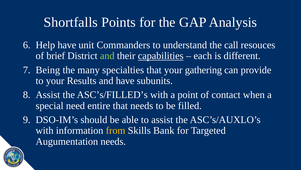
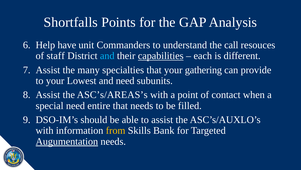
brief: brief -> staff (56, 56)
and colour: light green -> light blue (107, 56)
Being: Being -> Assist (48, 70)
Results: Results -> Lowest (82, 80)
and have: have -> need (125, 80)
ASC’s/FILLED’s: ASC’s/FILLED’s -> ASC’s/AREAS’s (112, 94)
Augumentation underline: none -> present (67, 141)
